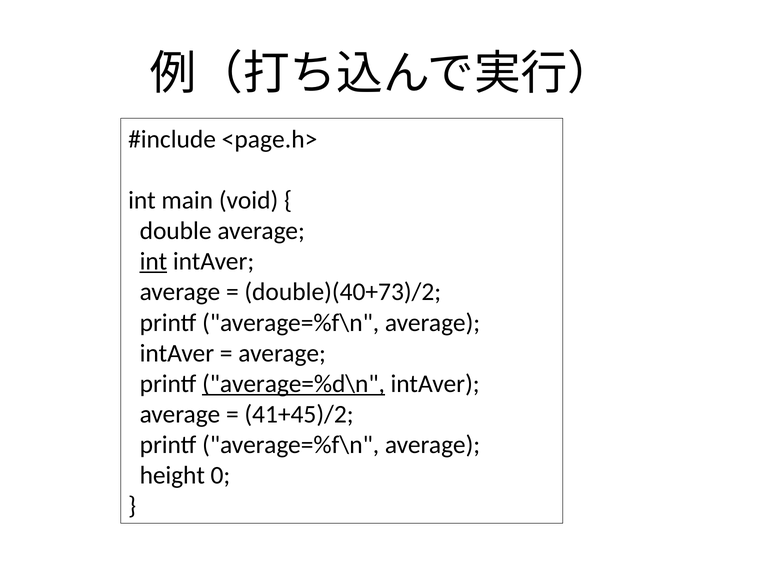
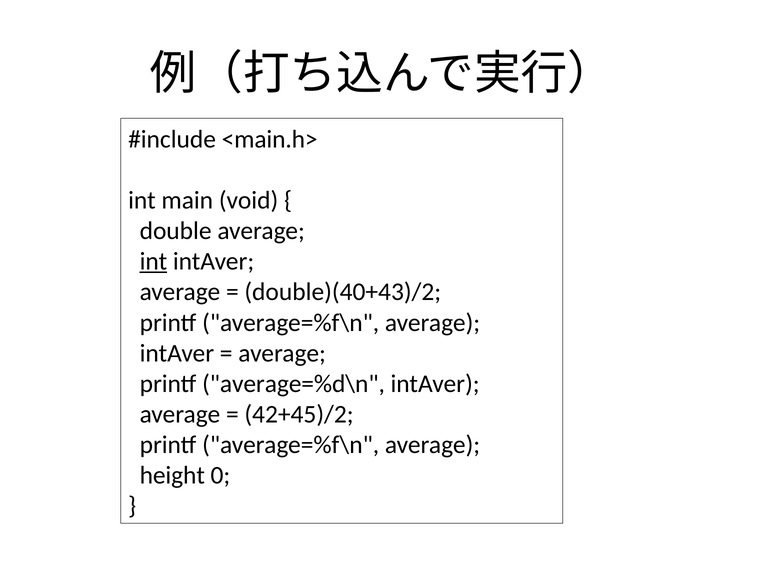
<page.h>: <page.h> -> <main.h> (270, 139)
double)(40+73)/2: double)(40+73)/2 -> double)(40+43)/2 (343, 292)
average=%d\n underline: present -> none (294, 384)
41+45)/2: 41+45)/2 -> 42+45)/2 (299, 414)
